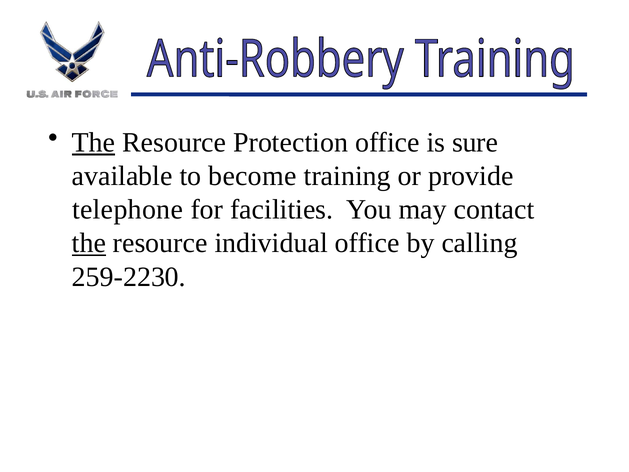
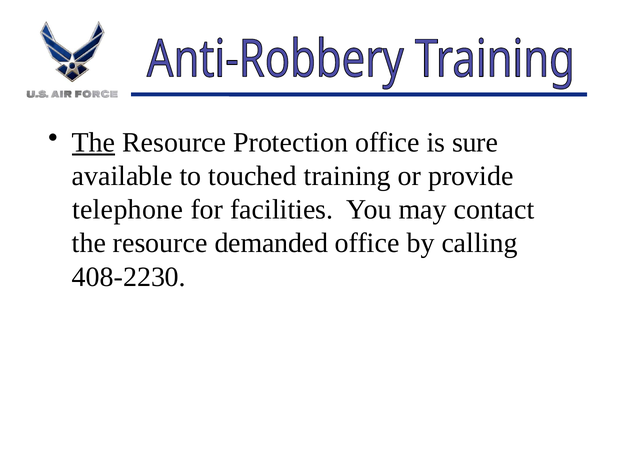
become: become -> touched (253, 176)
the underline: present -> none (89, 243)
individual: individual -> demanded (271, 243)
259-2230: 259-2230 -> 408-2230 (129, 277)
